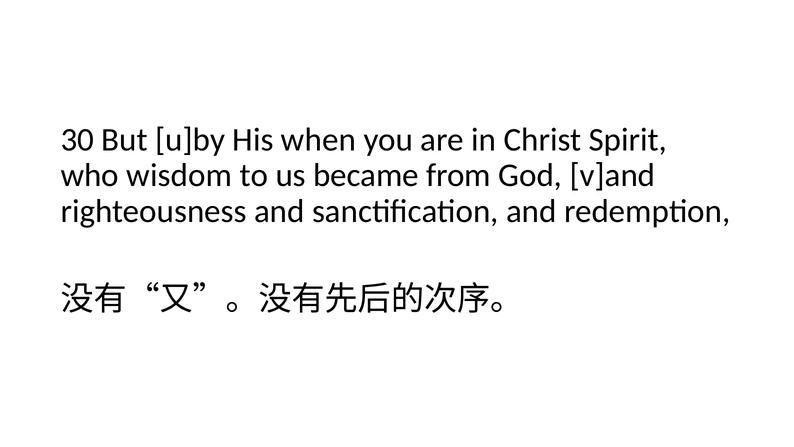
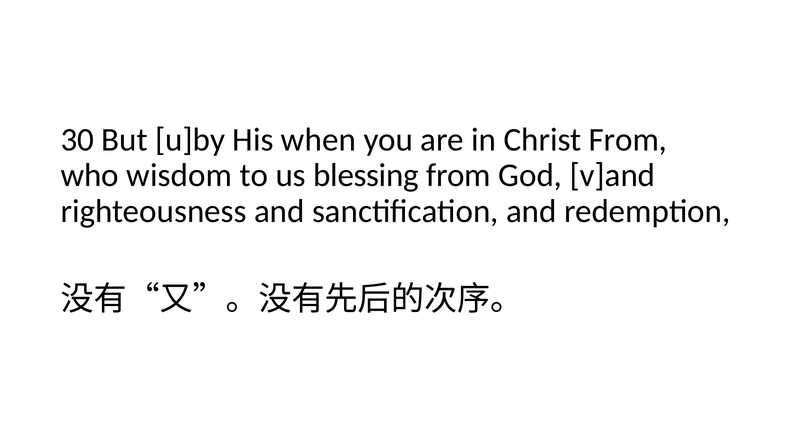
Christ Spirit: Spirit -> From (628, 140)
became: became -> blessing (366, 175)
